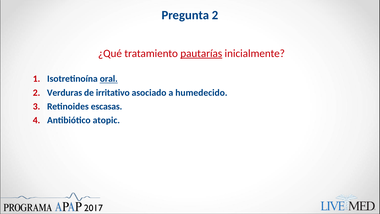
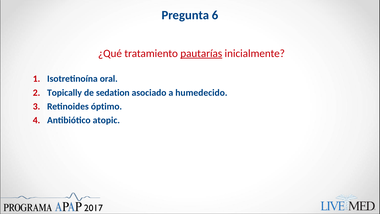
Pregunta 2: 2 -> 6 (215, 15)
oral underline: present -> none (109, 79)
Verduras: Verduras -> Topically (65, 93)
irritativo: irritativo -> sedation (113, 93)
escasas: escasas -> óptimo (106, 106)
